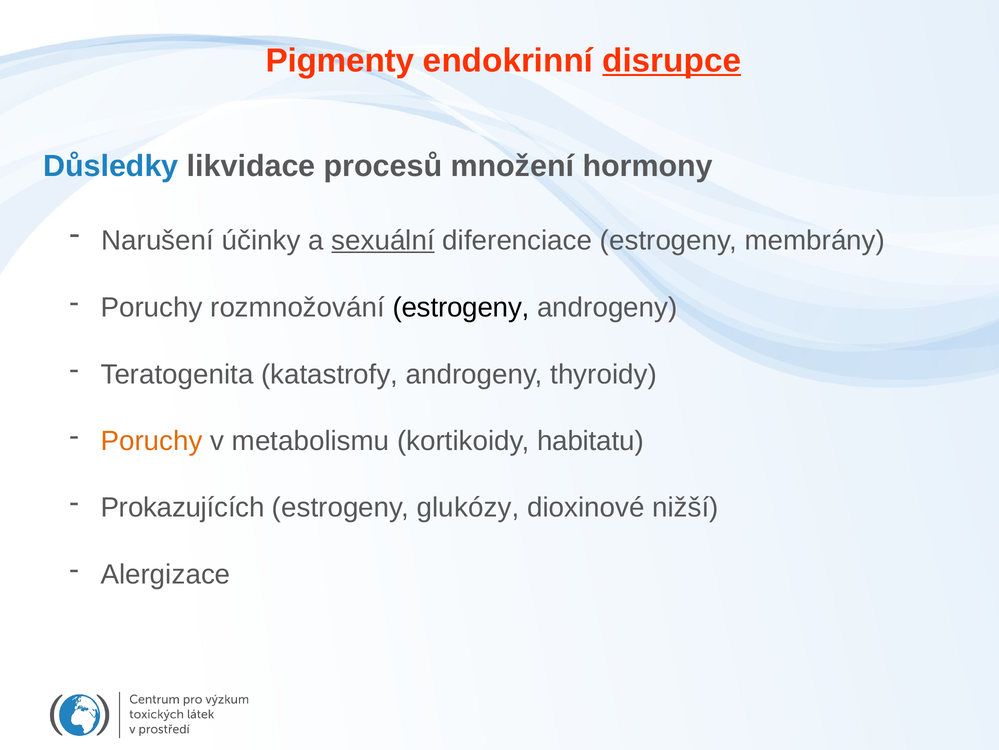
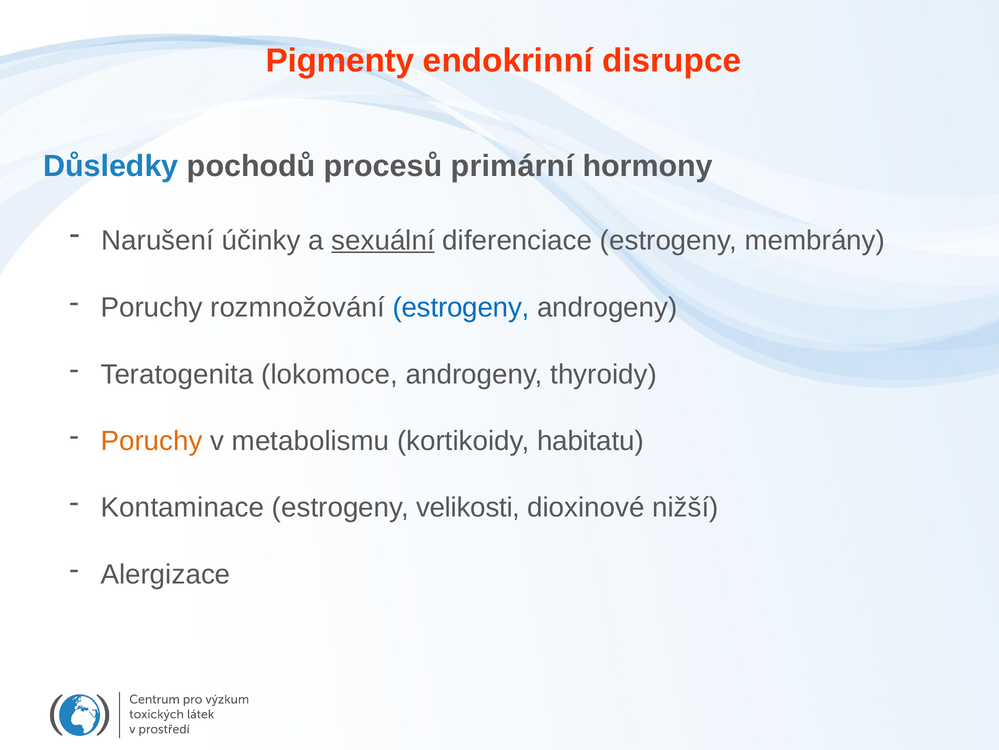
disrupce underline: present -> none (672, 61)
likvidace: likvidace -> pochodů (251, 166)
množení: množení -> primární (512, 166)
estrogeny colour: black -> blue (461, 307)
katastrofy: katastrofy -> lokomoce (330, 374)
Prokazujících: Prokazujících -> Kontaminace (182, 507)
glukózy: glukózy -> velikosti (468, 507)
